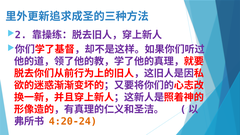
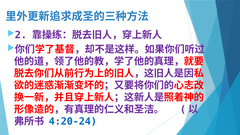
4:20-24 colour: orange -> blue (73, 121)
